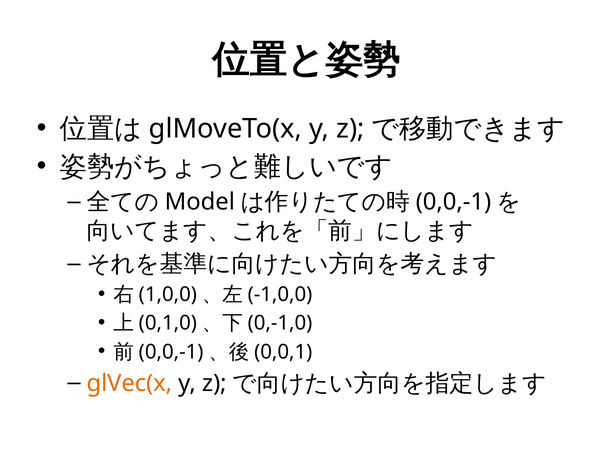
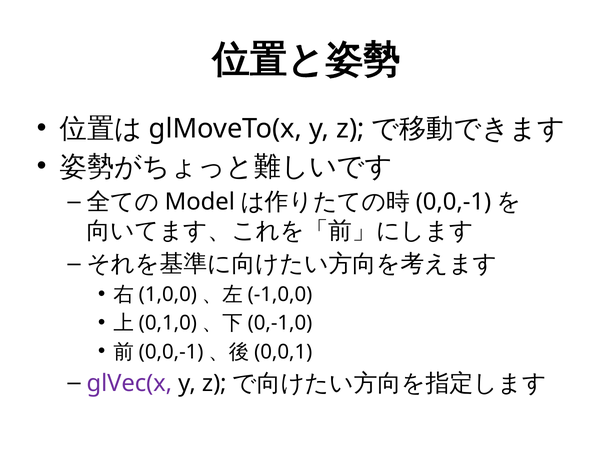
glVec(x colour: orange -> purple (129, 383)
